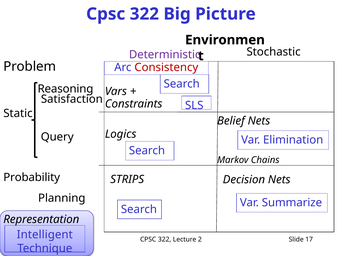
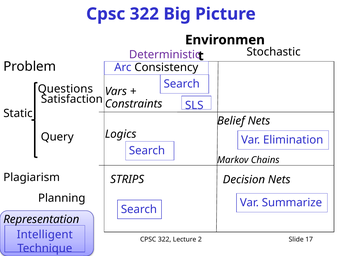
Consistency colour: red -> black (166, 68)
Reasoning: Reasoning -> Questions (65, 89)
Probability: Probability -> Plagiarism (32, 178)
